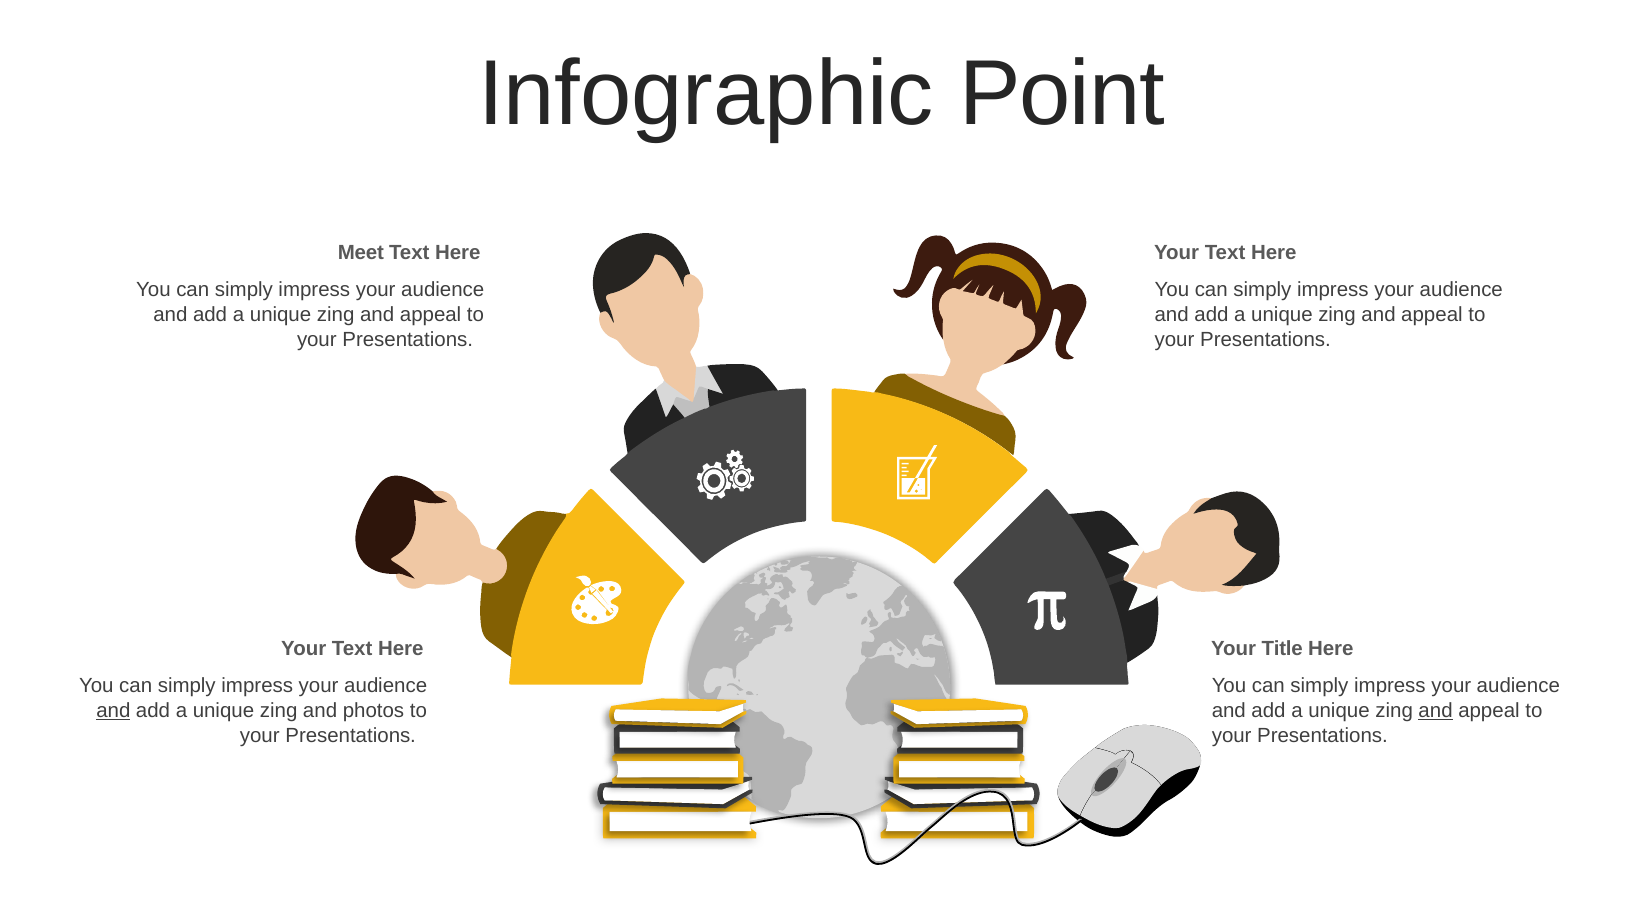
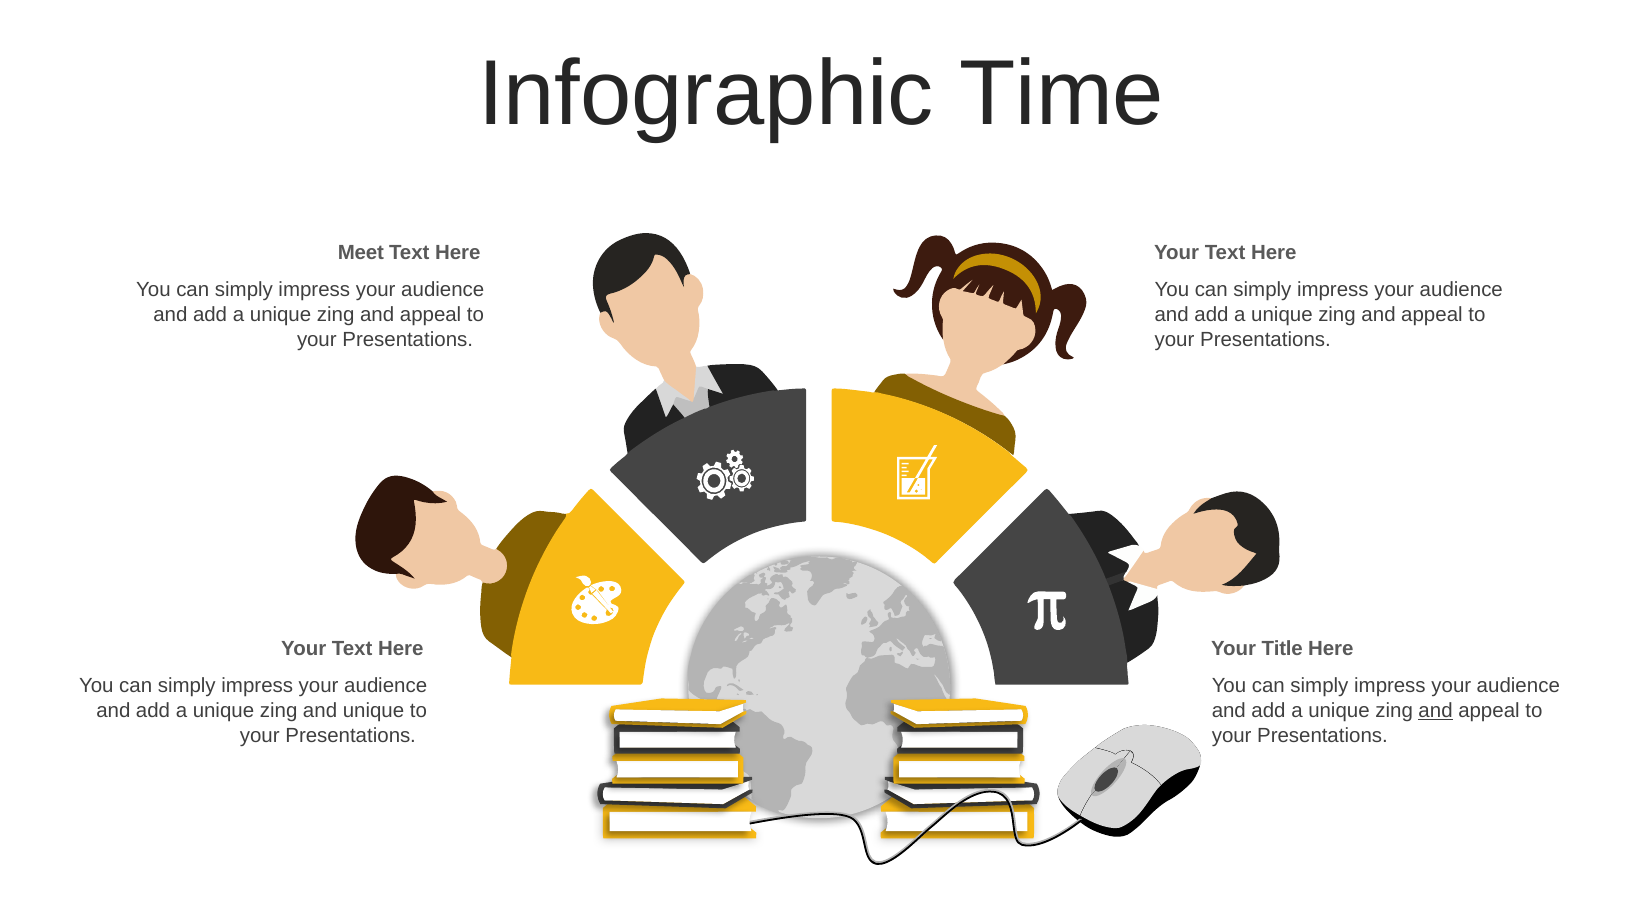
Point: Point -> Time (1062, 94)
and underline: present -> none (113, 711)
and photos: photos -> unique (374, 711)
